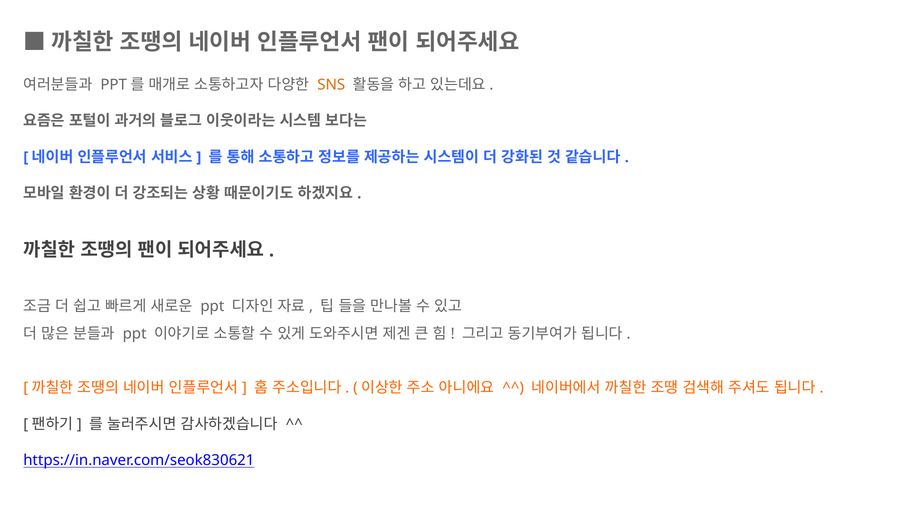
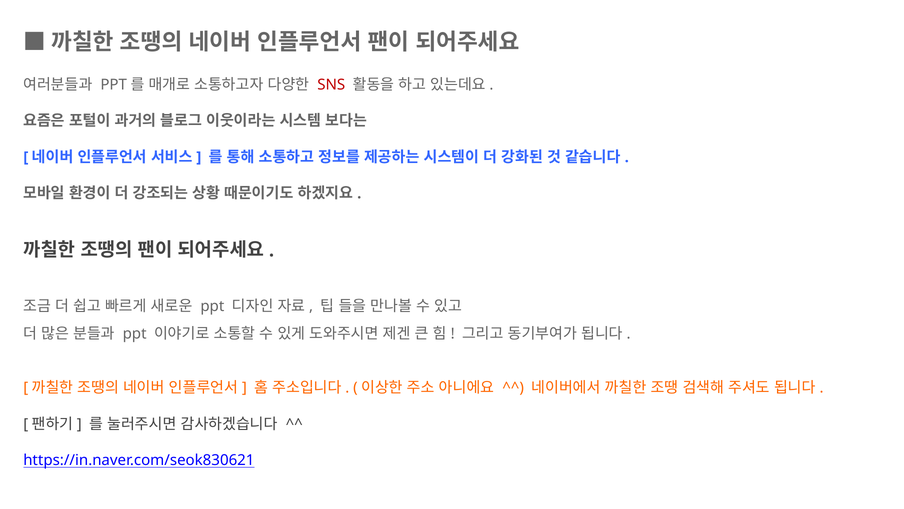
SNS colour: orange -> red (331, 85)
